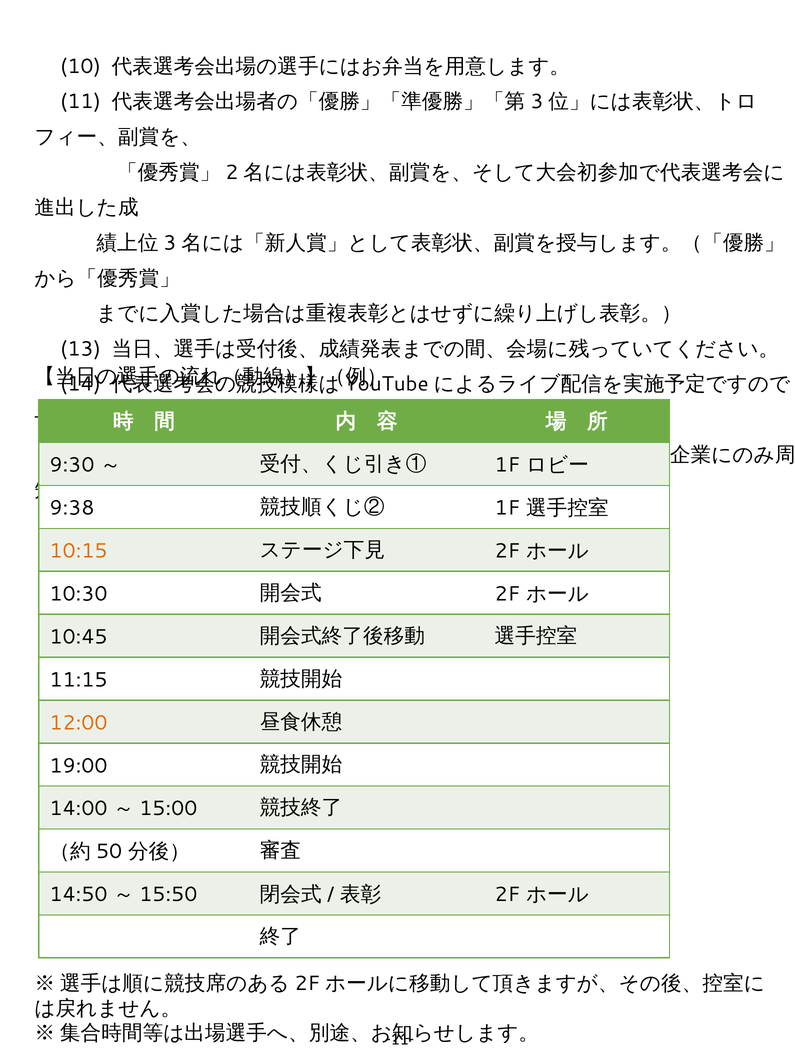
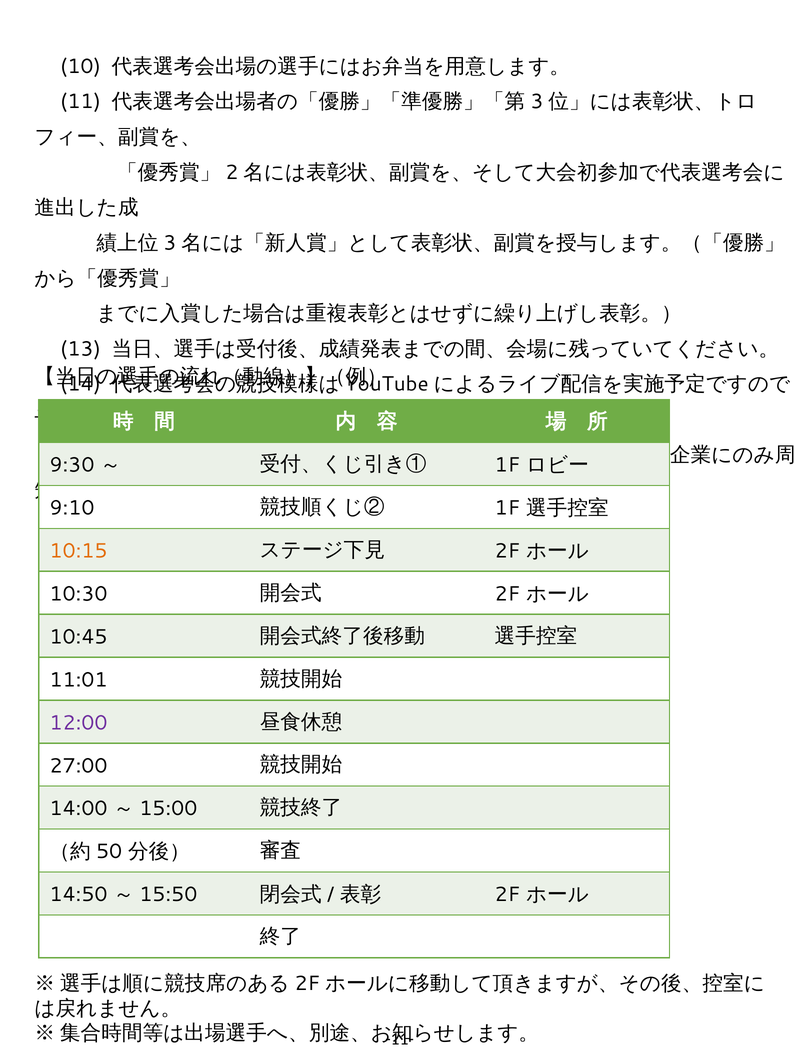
9:38: 9:38 -> 9:10 (72, 509)
11:15: 11:15 -> 11:01 (78, 680)
12:00 colour: orange -> purple (78, 723)
19:00: 19:00 -> 27:00 (78, 766)
